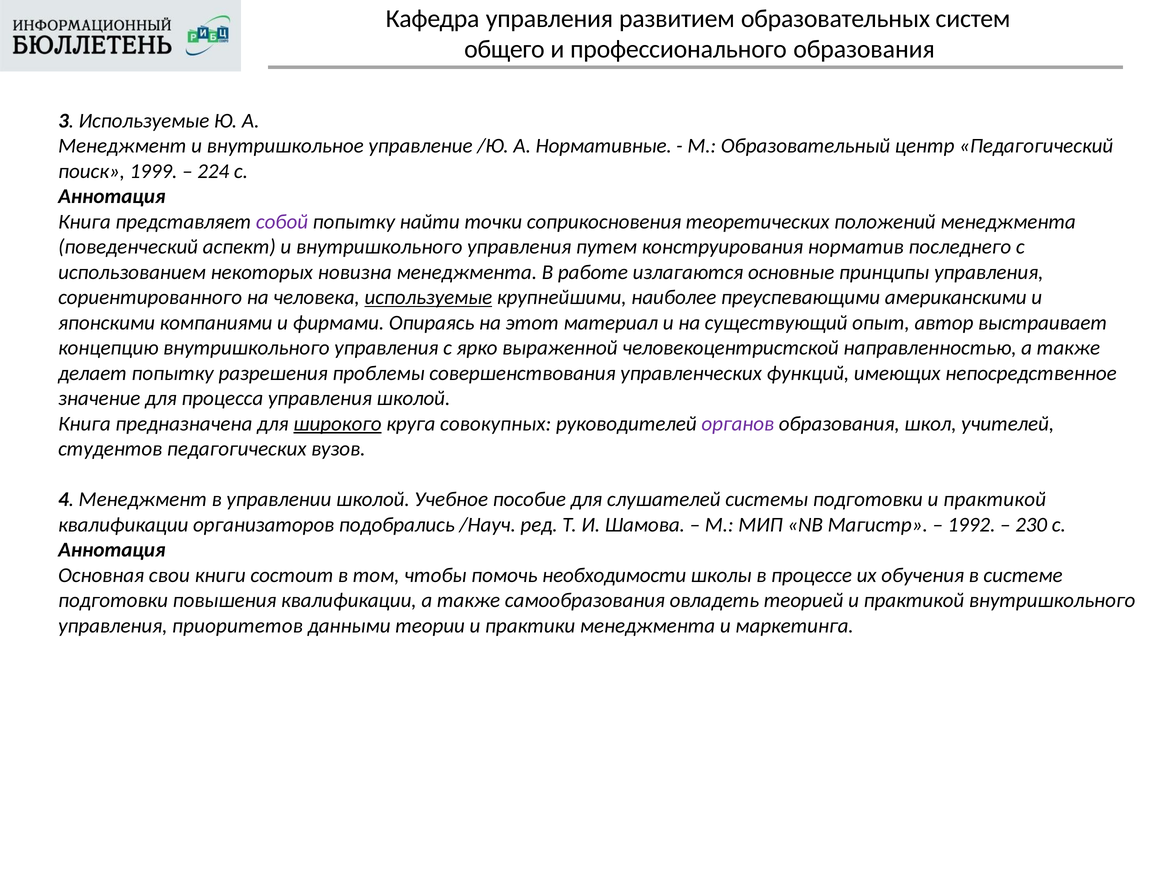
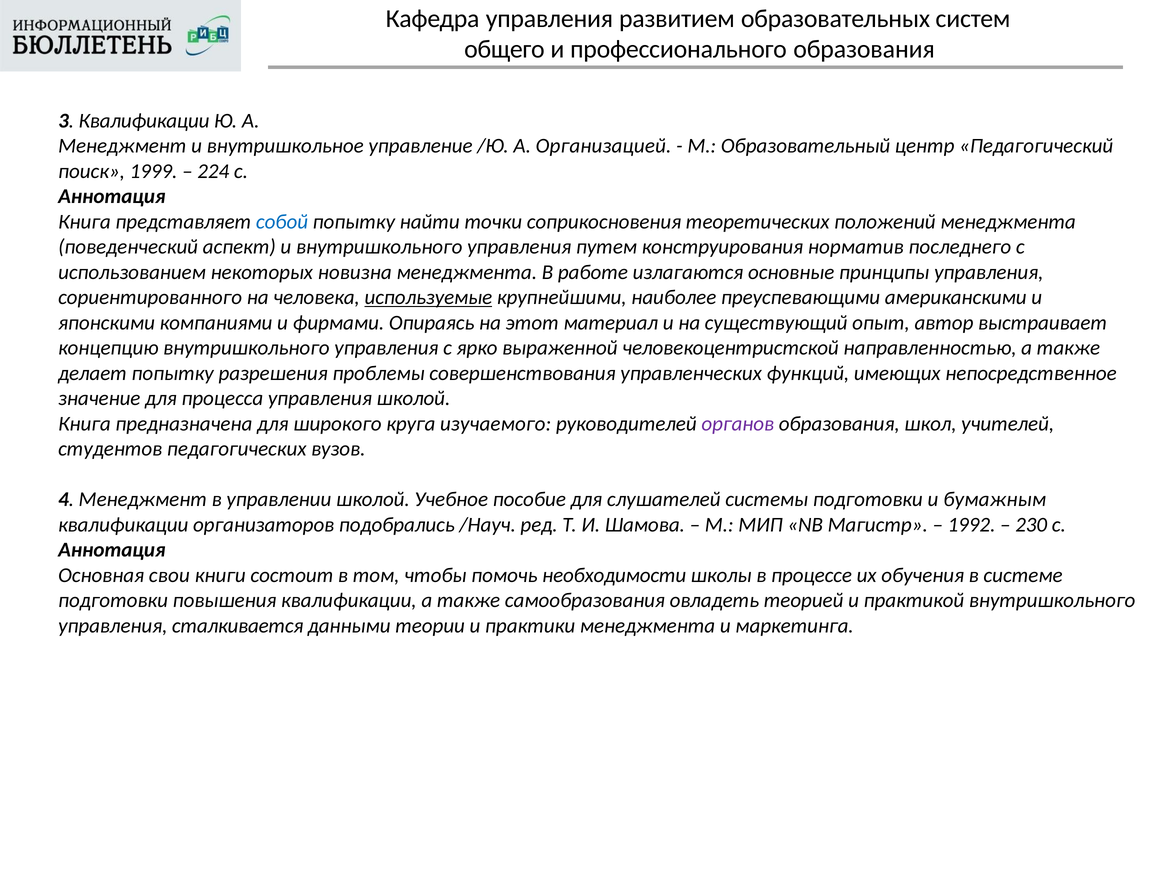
3 Используемые: Используемые -> Квалификации (144, 121)
Нормативные: Нормативные -> Организацией (604, 146)
собой colour: purple -> blue (282, 222)
широкого underline: present -> none (337, 424)
совокупных: совокупных -> изучаемого (496, 424)
подготовки и практикой: практикой -> бумажным (995, 500)
приоритетов: приоритетов -> сталкивается (238, 626)
